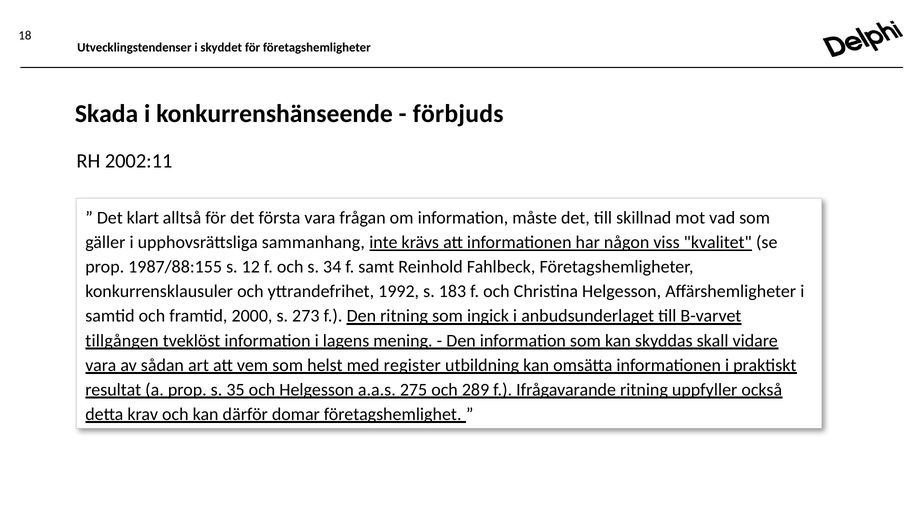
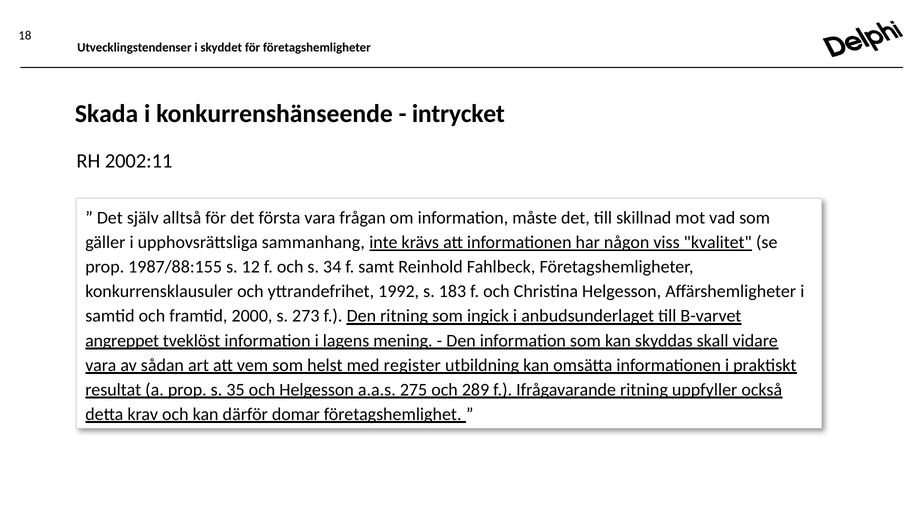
förbjuds: förbjuds -> intrycket (458, 114)
klart: klart -> själv (143, 218)
tillgången: tillgången -> angreppet (122, 341)
